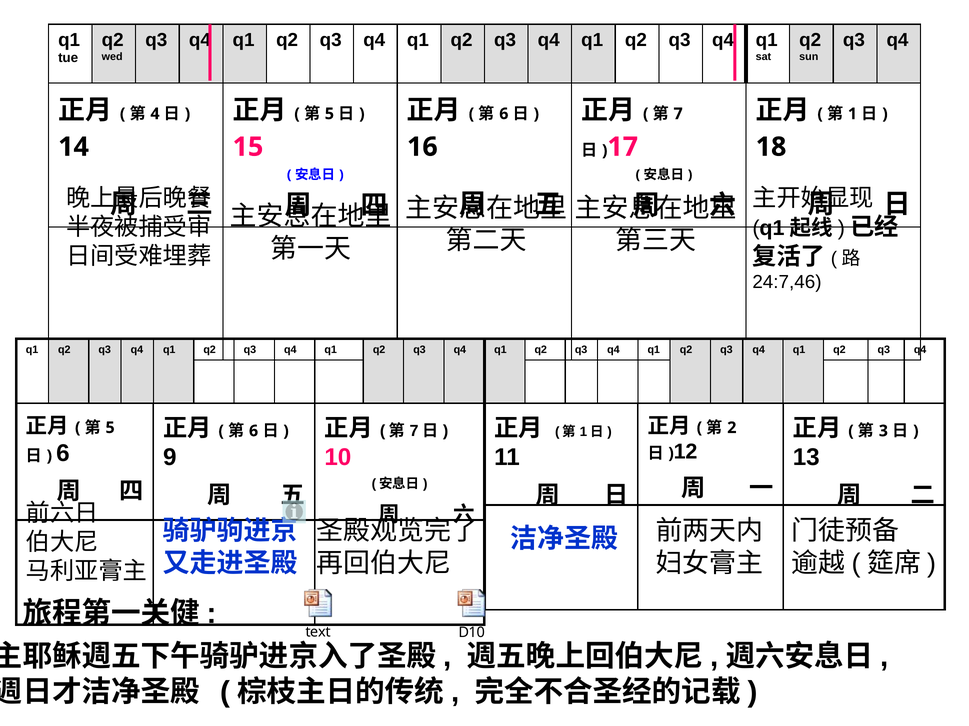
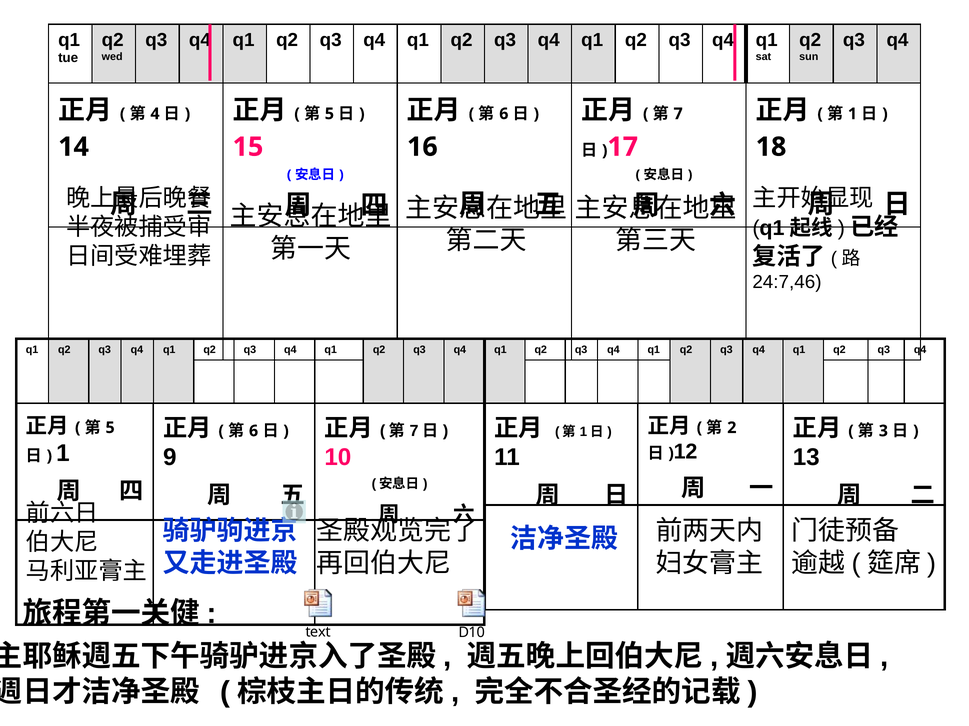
6: 6 -> 1 (63, 454)
